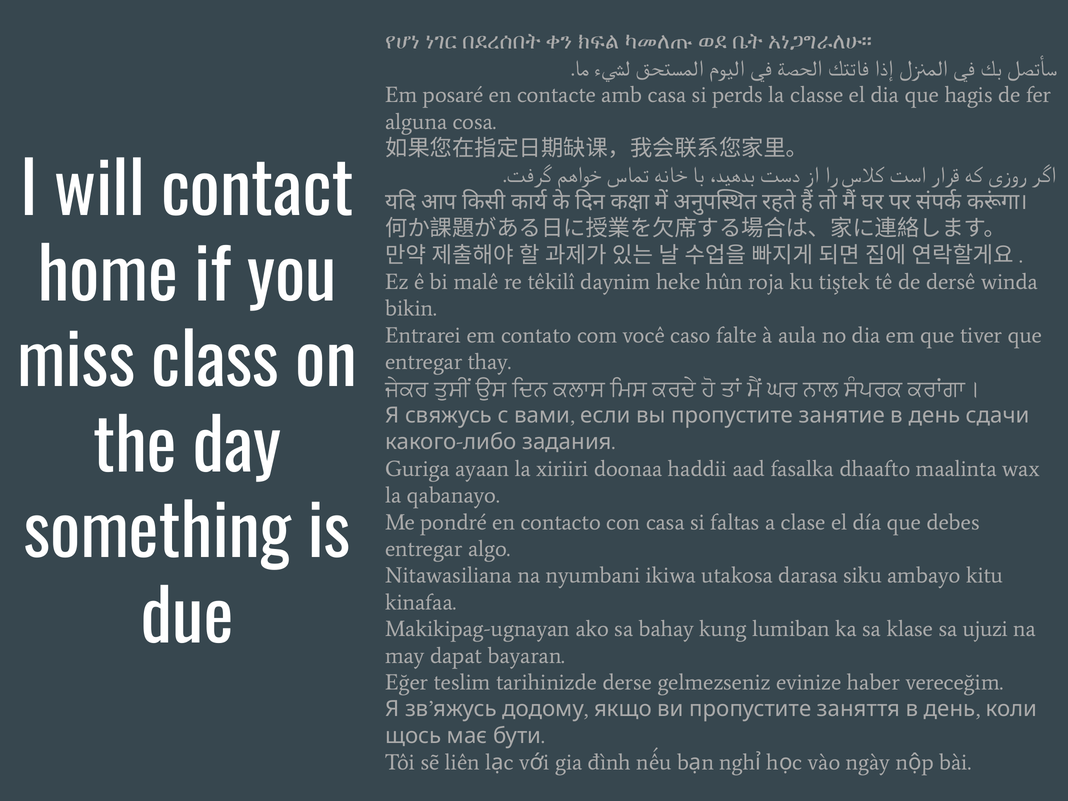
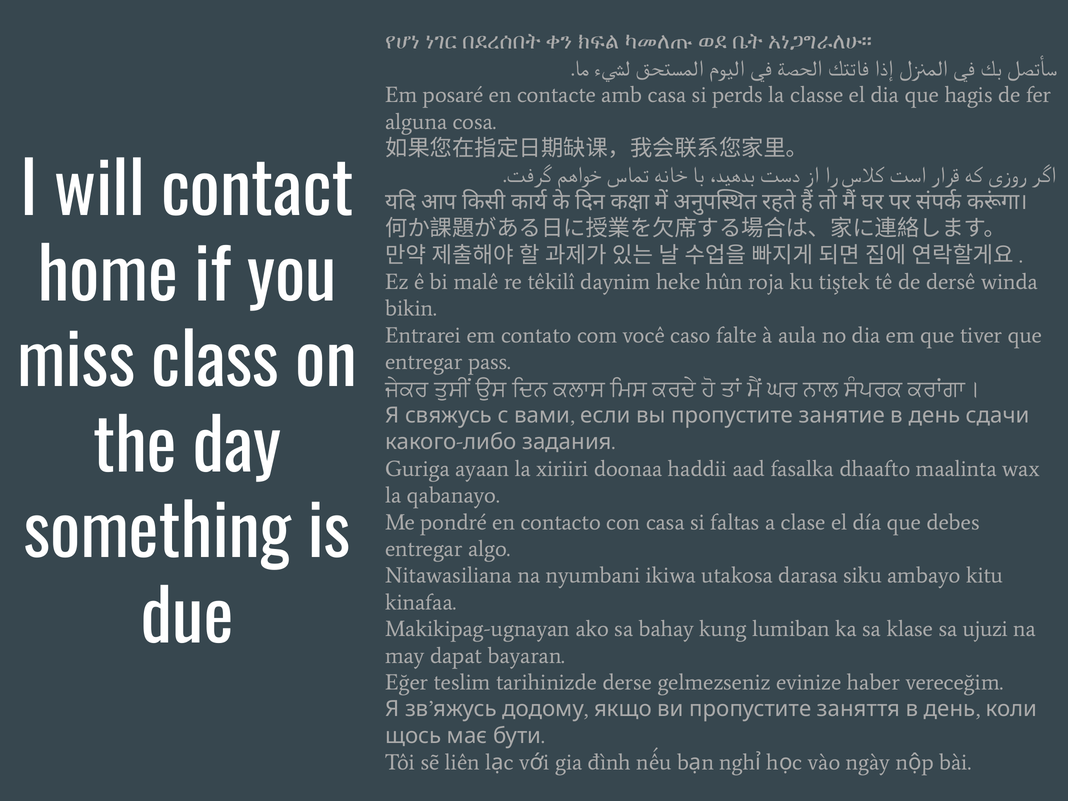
thay: thay -> pass (489, 362)
